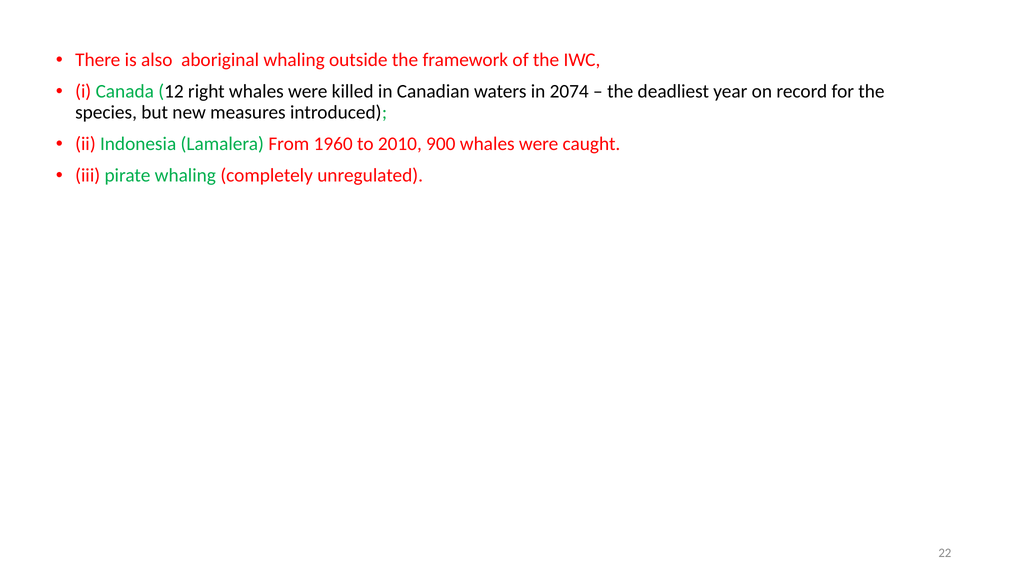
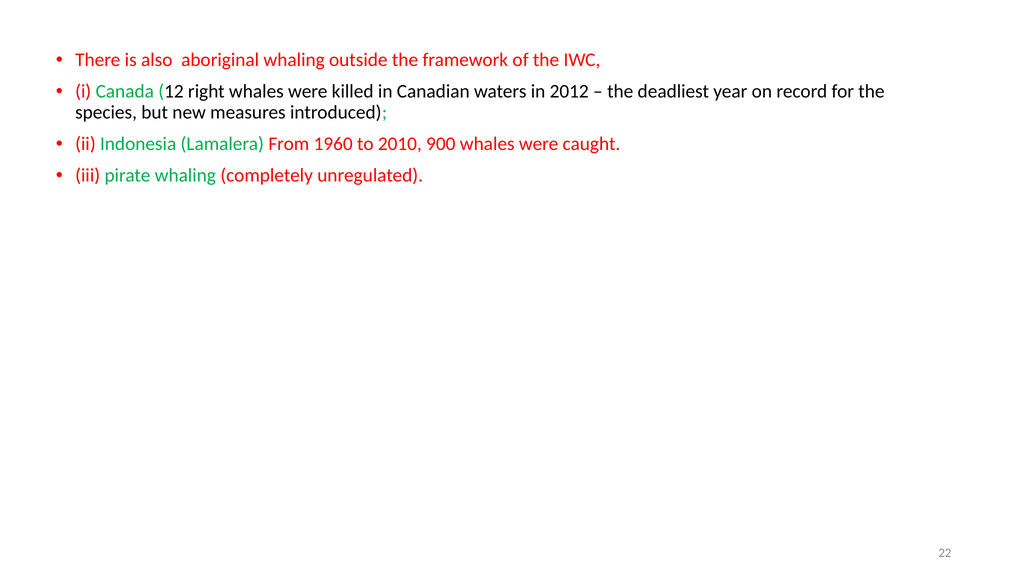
2074: 2074 -> 2012 (569, 92)
